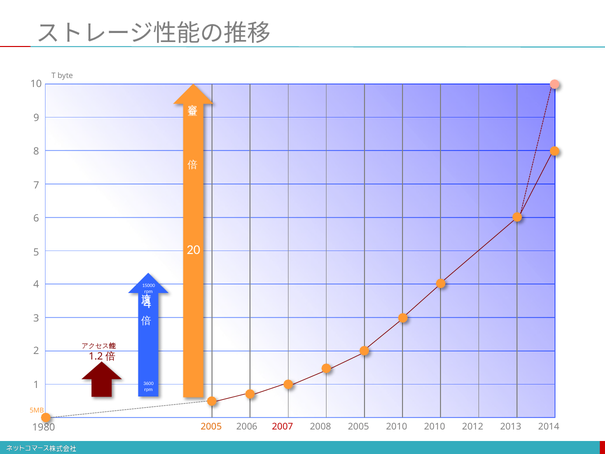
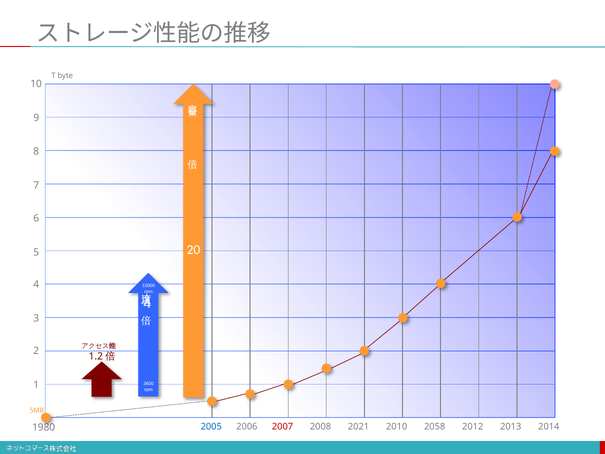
2005 colour: orange -> blue (211, 427)
2008 2005: 2005 -> 2021 (359, 427)
2010 2010: 2010 -> 2058 (435, 427)
